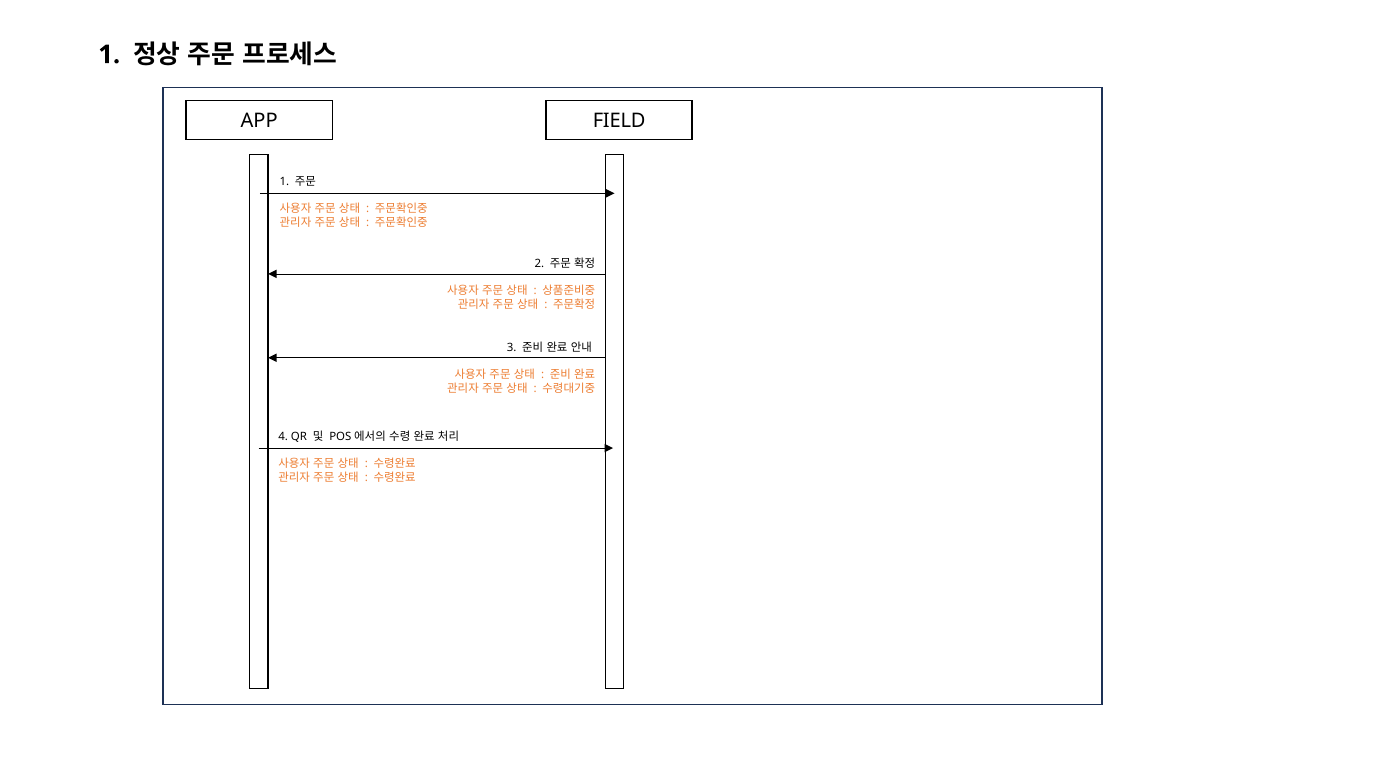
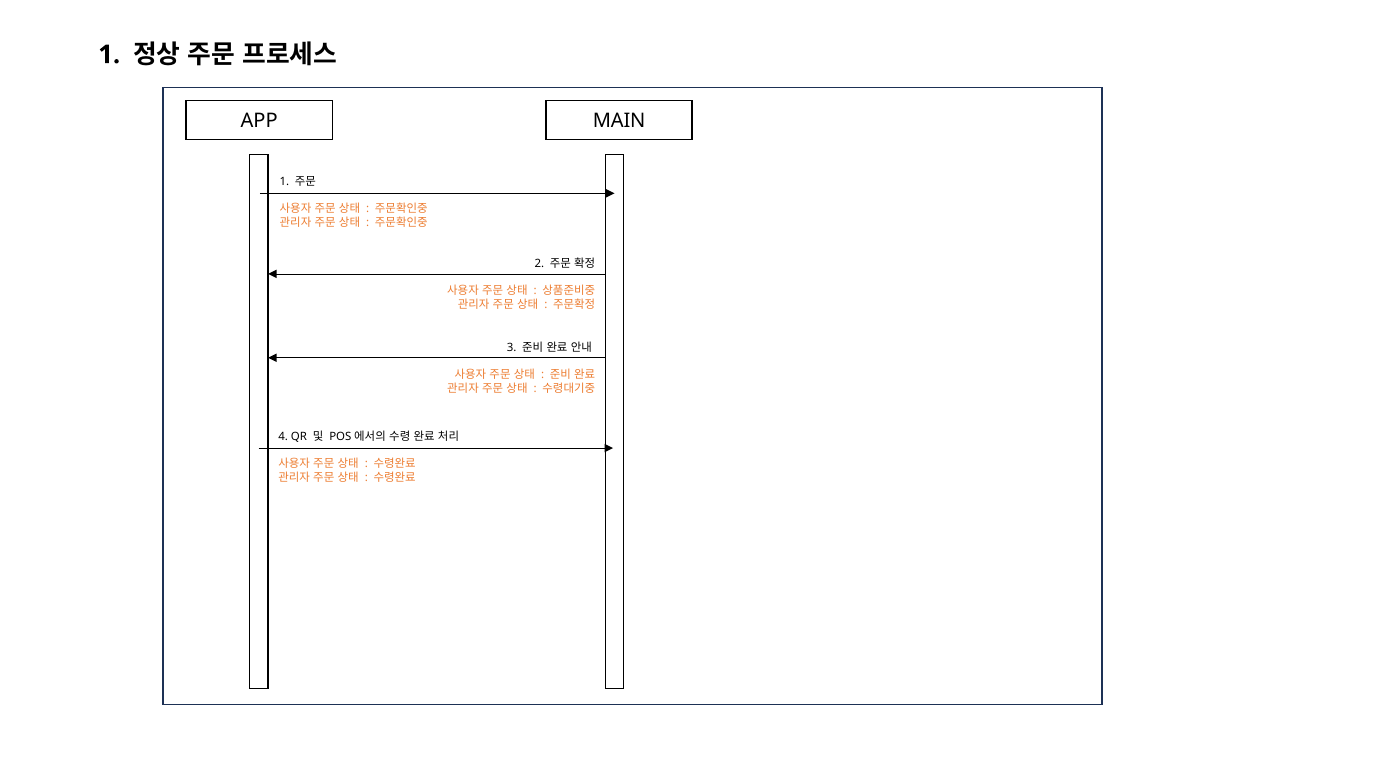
FIELD: FIELD -> MAIN (619, 121)
